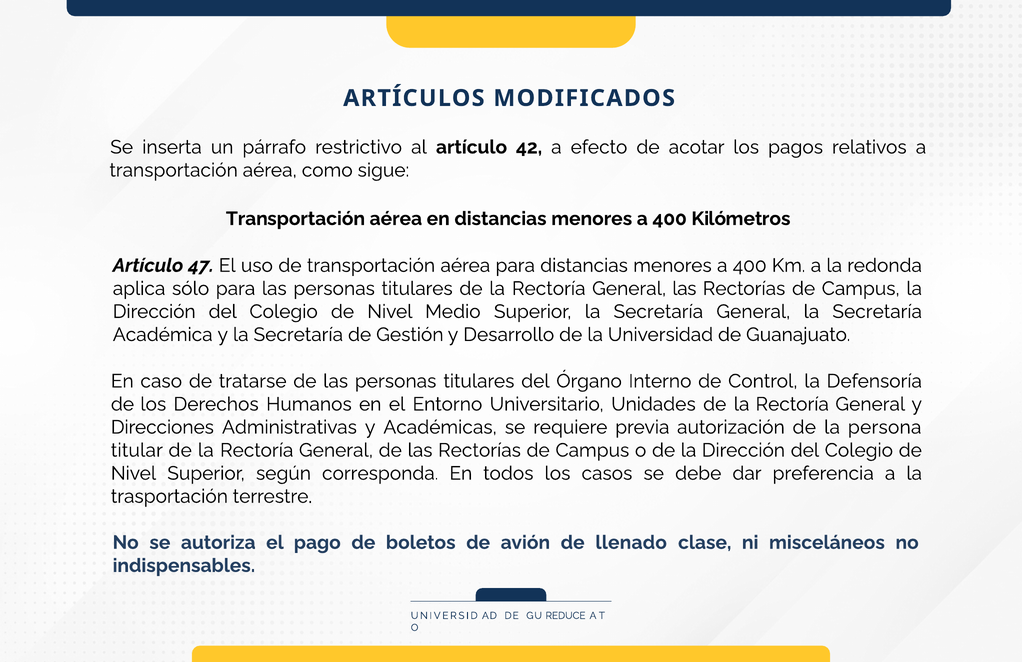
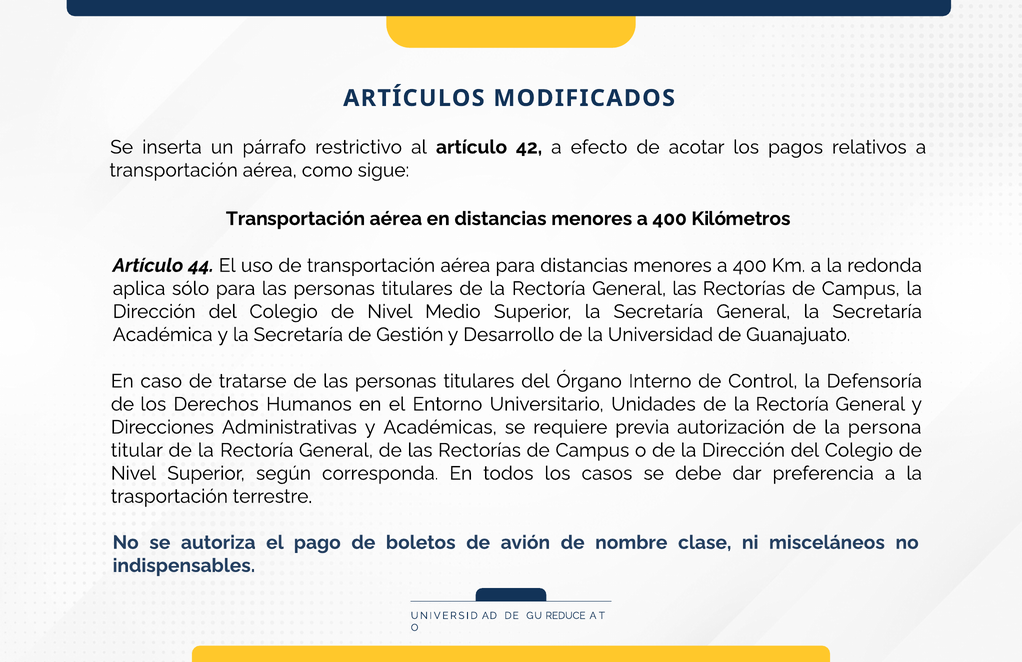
47: 47 -> 44 (201, 265)
llenado: llenado -> nombre (631, 542)
